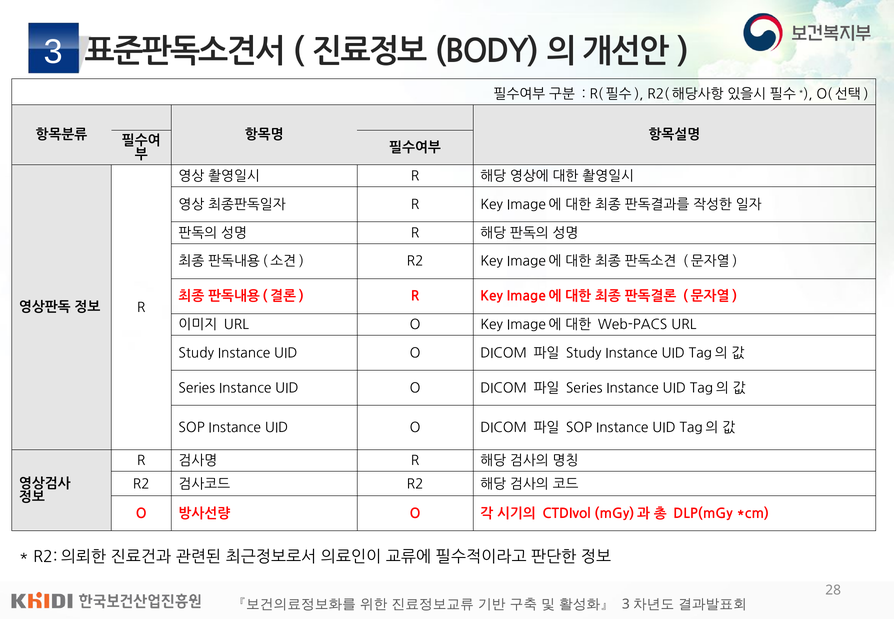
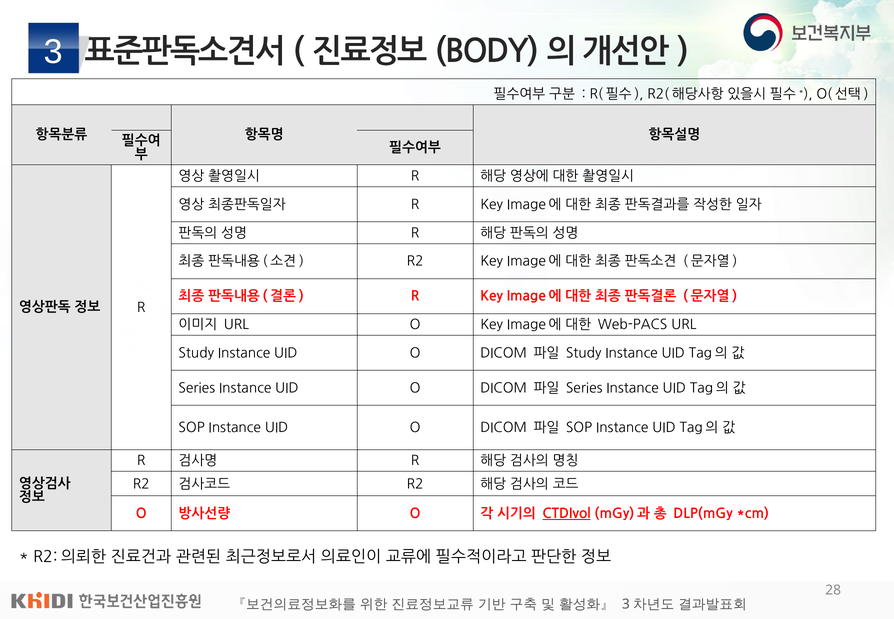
CTDIvol underline: none -> present (567, 514)
